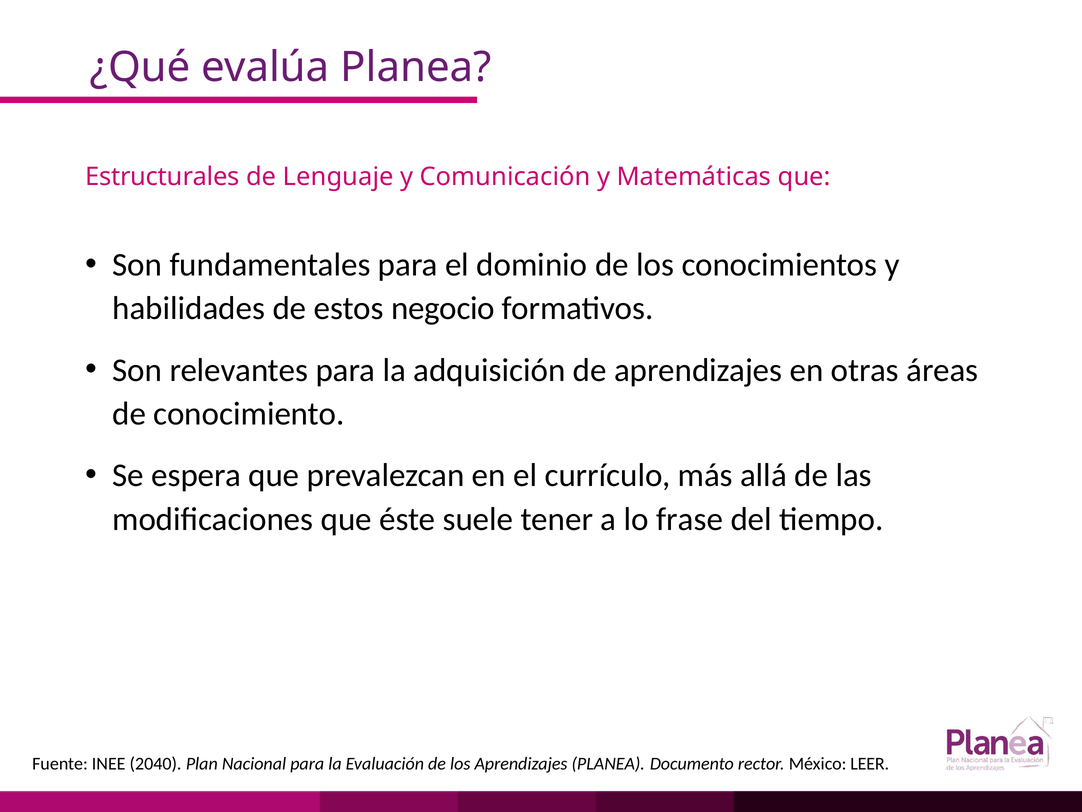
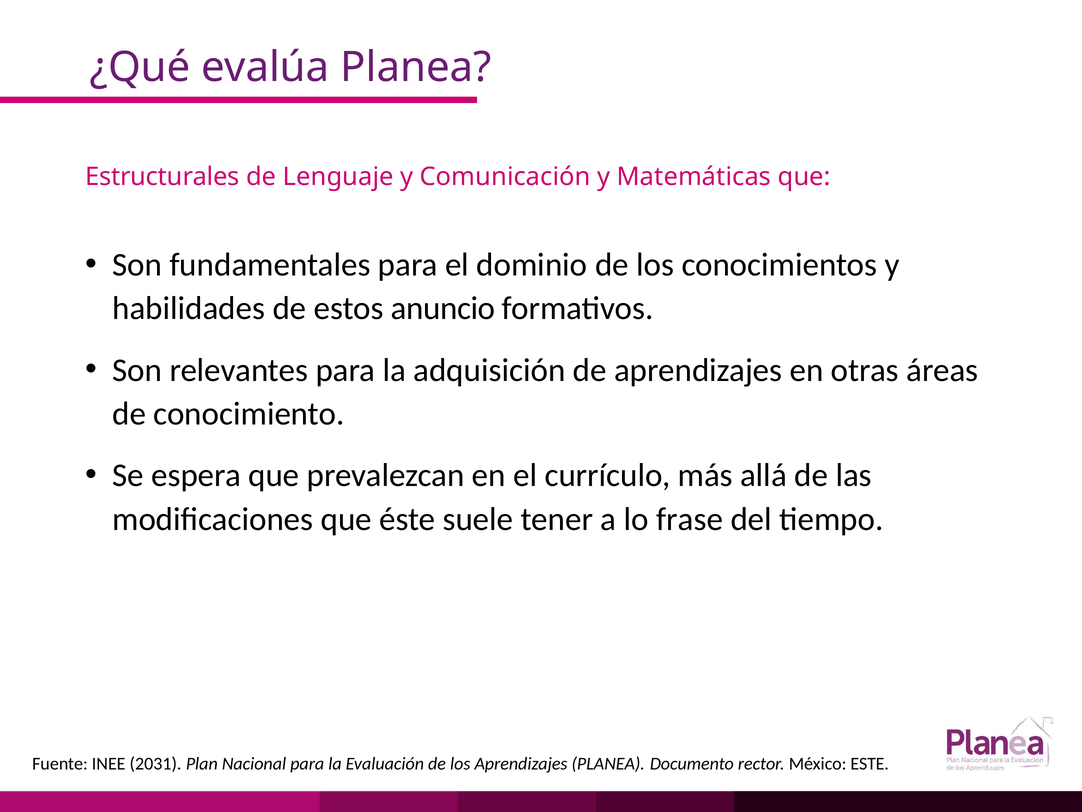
negocio: negocio -> anuncio (443, 308)
2040: 2040 -> 2031 (156, 763)
LEER: LEER -> ESTE (870, 763)
